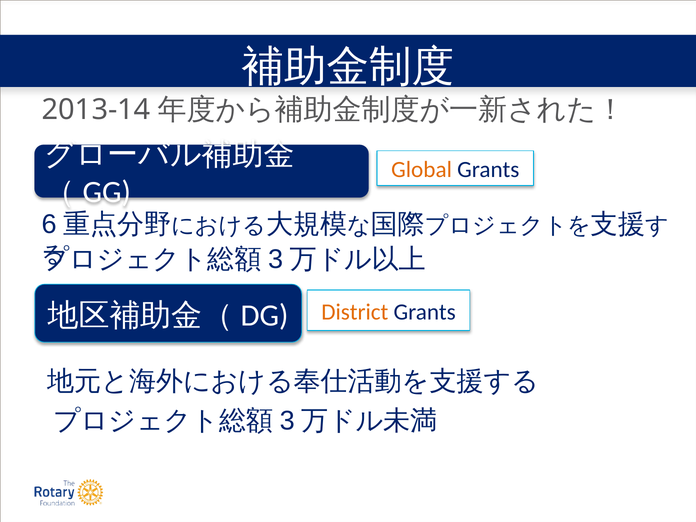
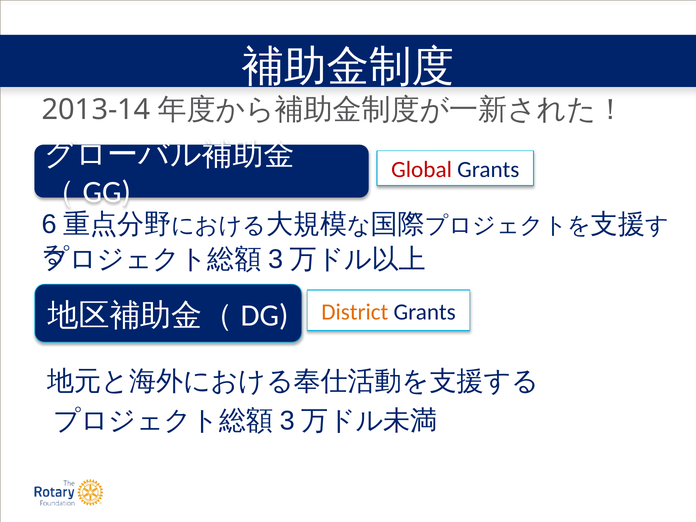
Global colour: orange -> red (422, 170)
